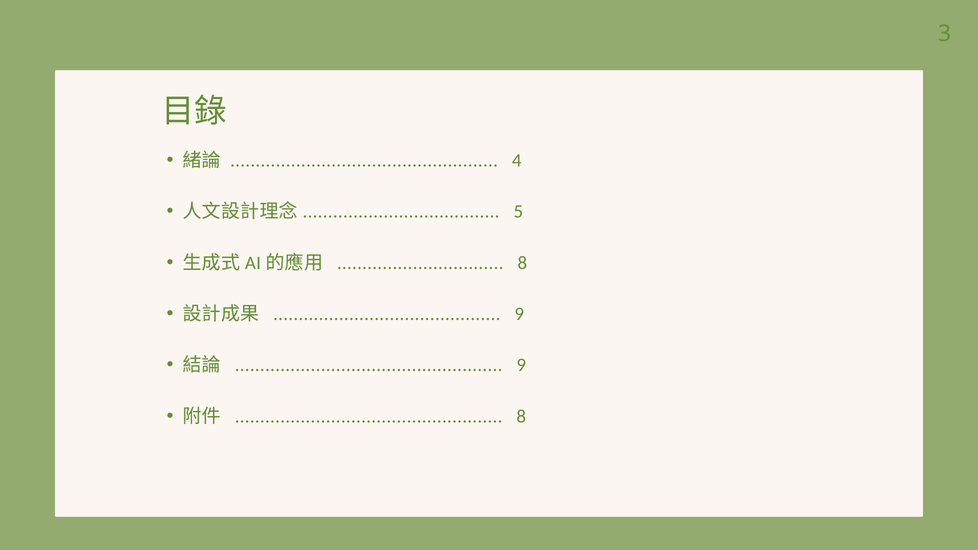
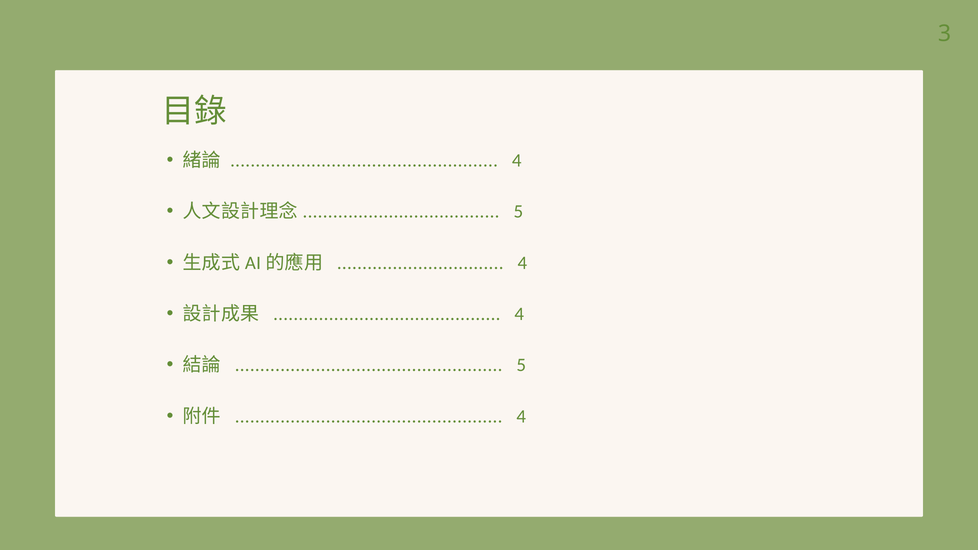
8: 8 -> 4 (522, 263)
9: 9 -> 4 (519, 314)
9: 9 -> 5 (521, 365)
8: 8 -> 4 (521, 416)
